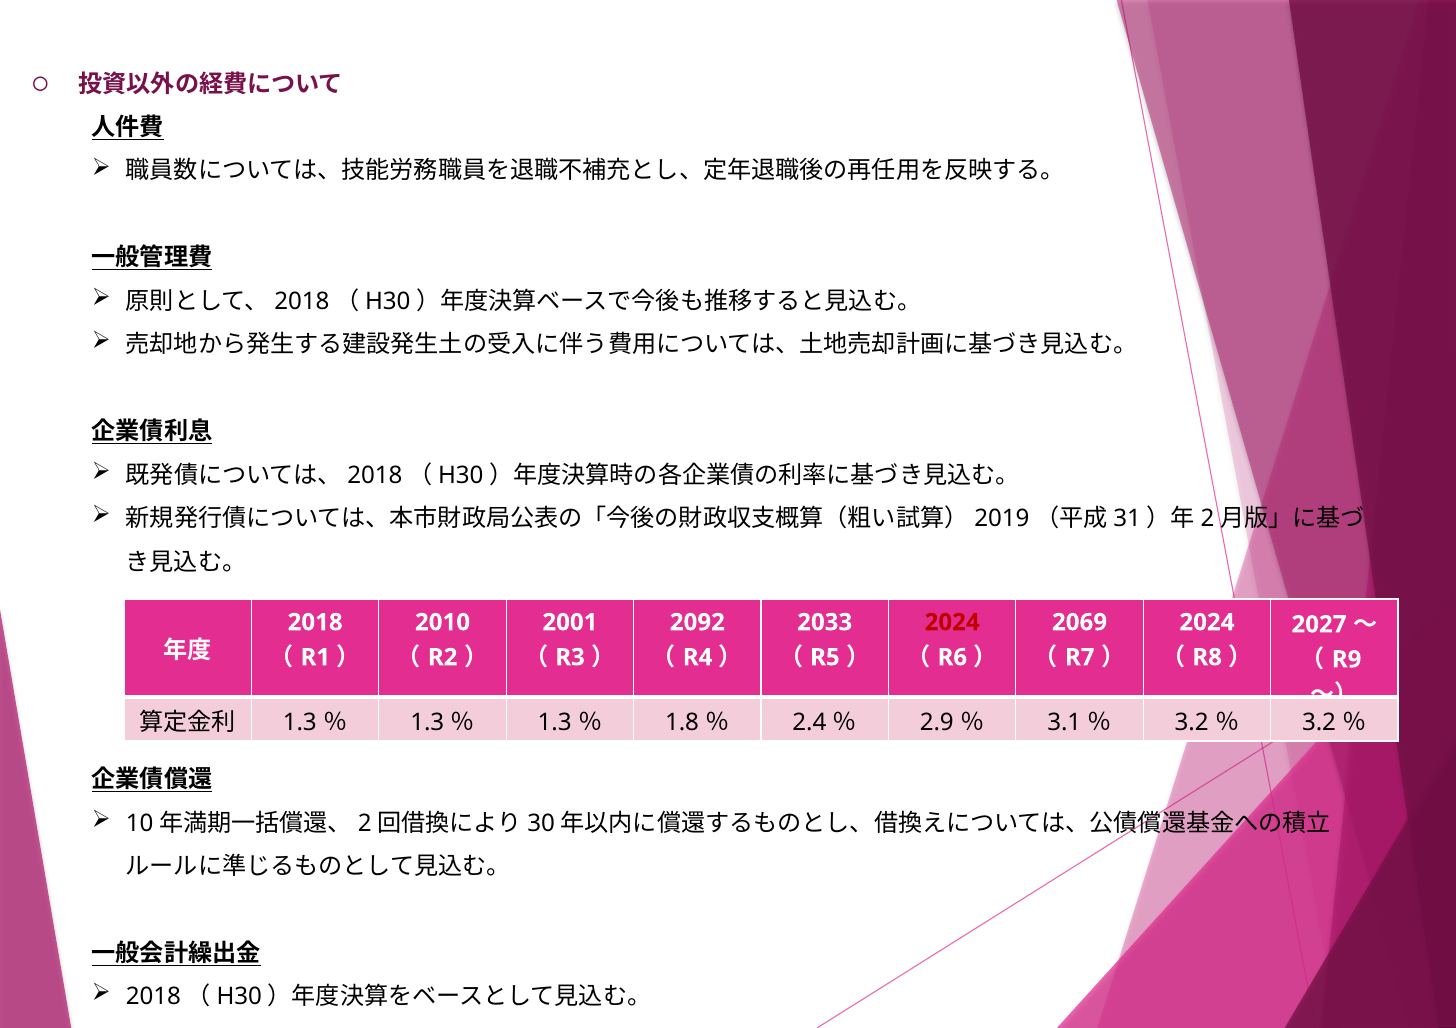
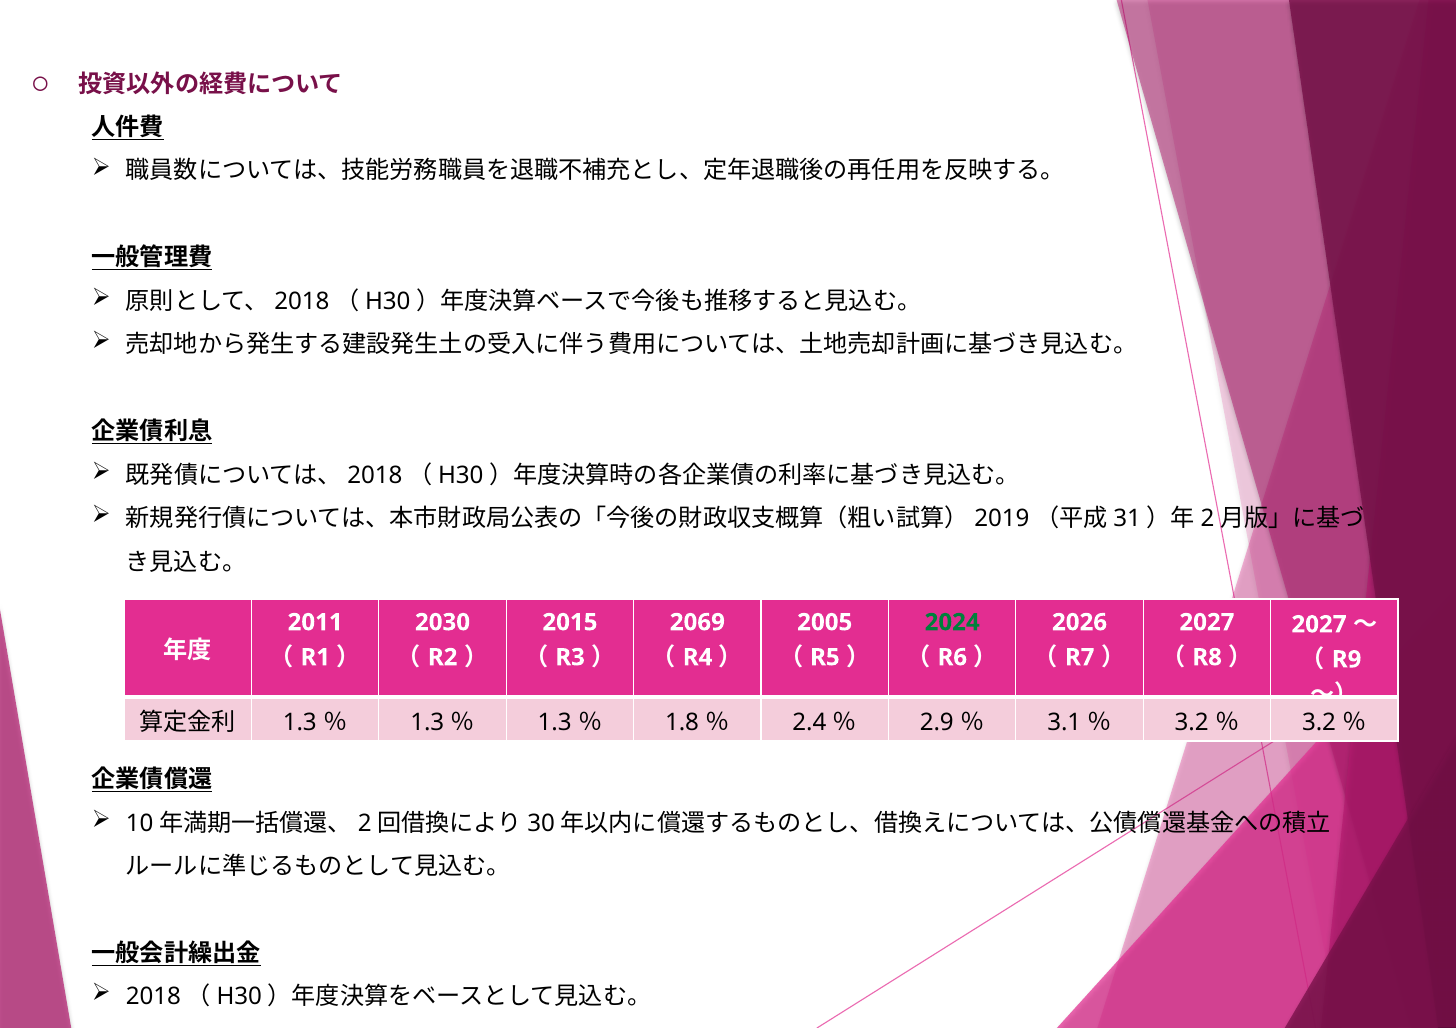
2018: 2018 -> 2011 (315, 622)
2010: 2010 -> 2030 (443, 622)
2001: 2001 -> 2015 (570, 622)
2092: 2092 -> 2069 (697, 622)
2033: 2033 -> 2005 (825, 622)
2024 colour: red -> green (952, 622)
2069: 2069 -> 2026 (1080, 622)
2024: 2024 -> 2027 (1207, 622)
